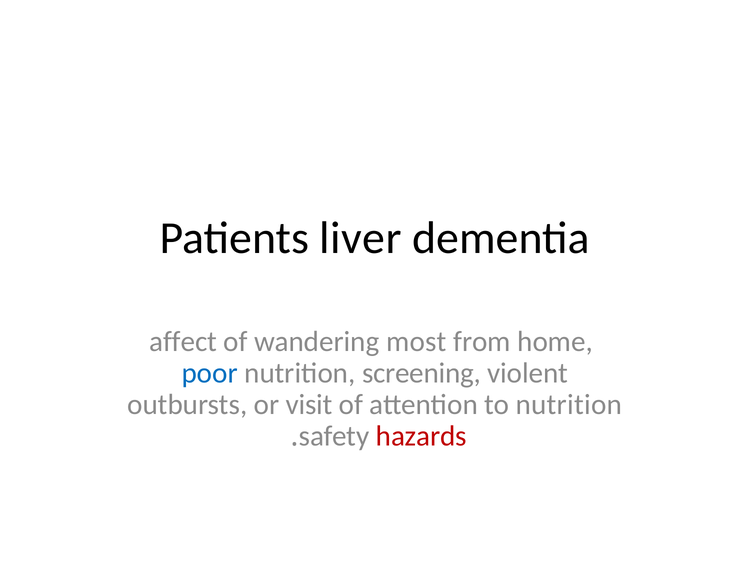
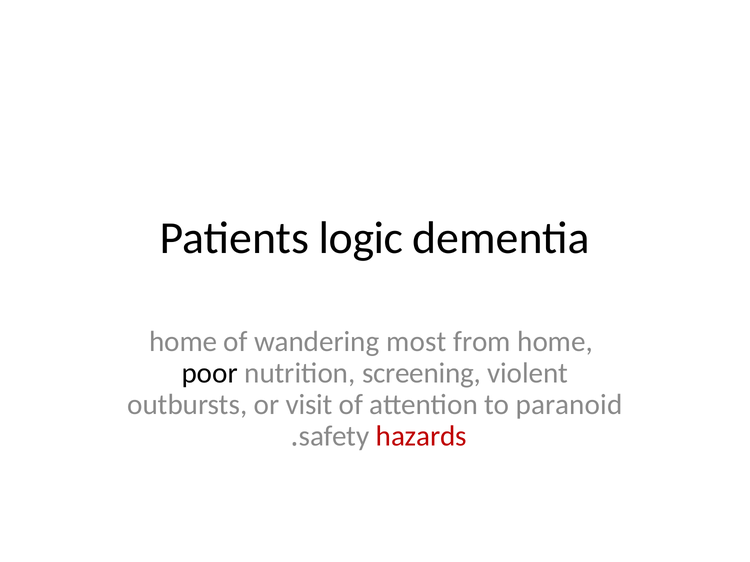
liver: liver -> logic (361, 238)
affect: affect -> home (183, 342)
poor colour: blue -> black (210, 374)
to nutrition: nutrition -> paranoid (569, 405)
